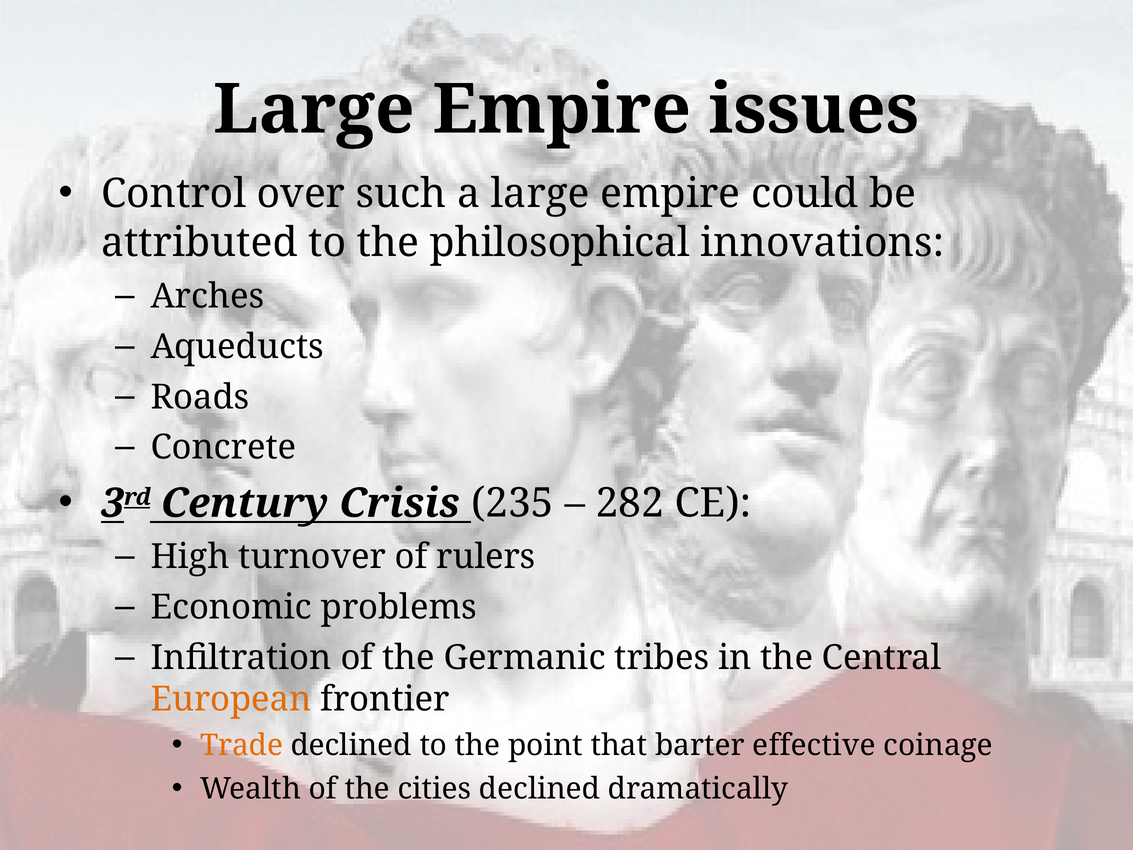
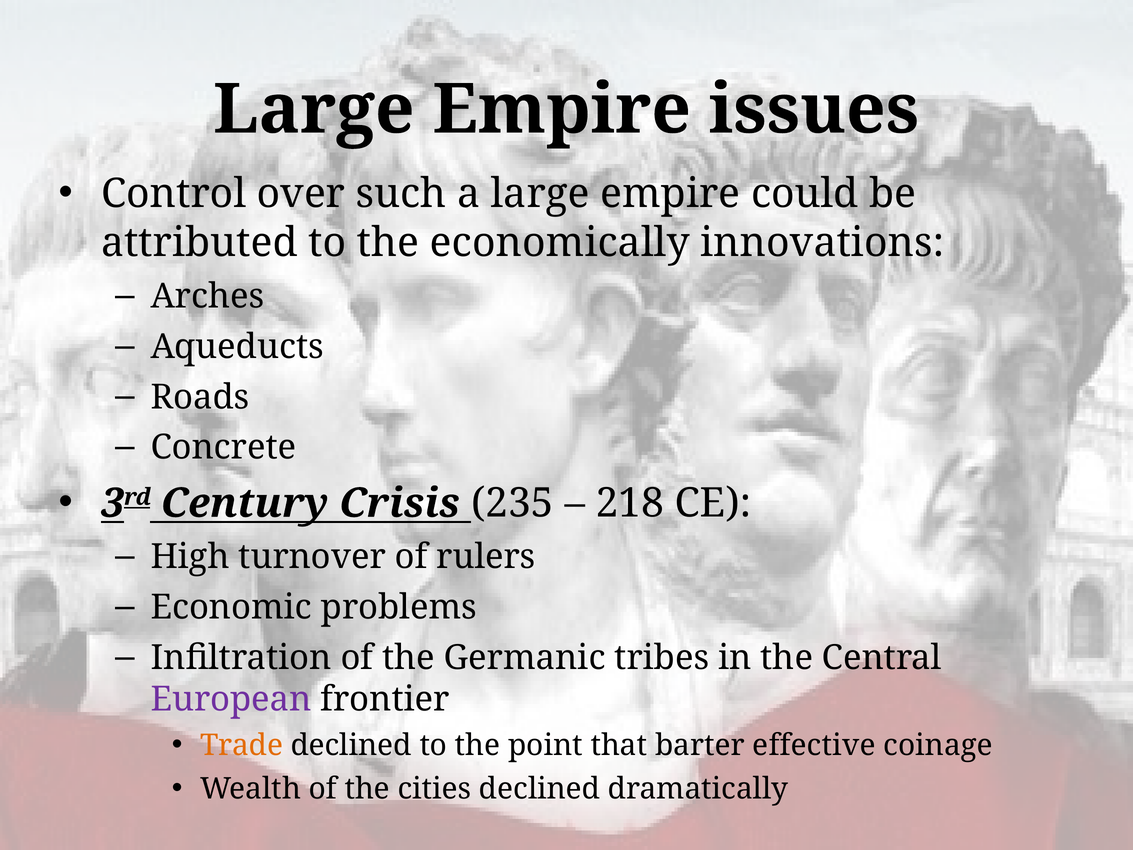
philosophical: philosophical -> economically (560, 243)
282: 282 -> 218 (630, 503)
European colour: orange -> purple (231, 699)
